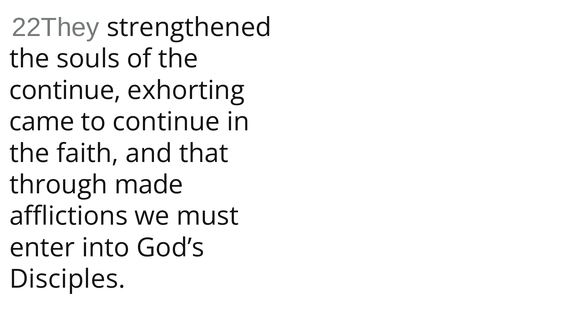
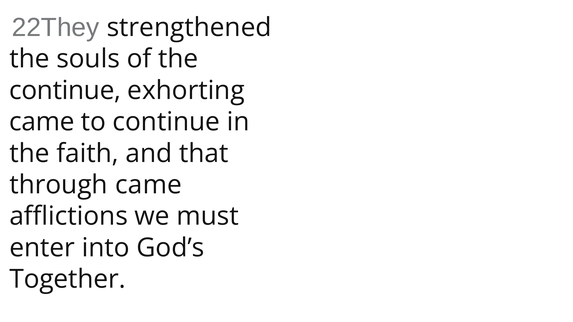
through made: made -> came (149, 185)
Disciples: Disciples -> Together (67, 280)
